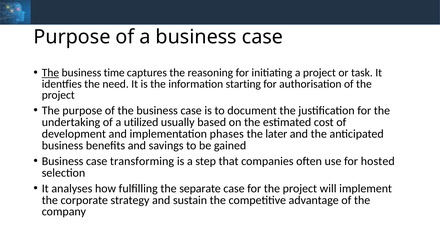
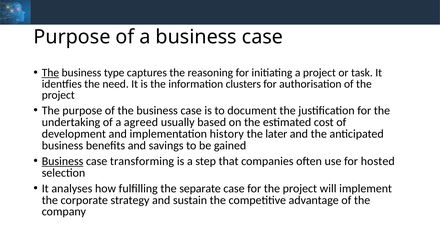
time: time -> type (114, 73)
starting: starting -> clusters (243, 84)
utilized: utilized -> agreed (141, 122)
phases: phases -> history (227, 134)
Business underline: none -> present (63, 161)
